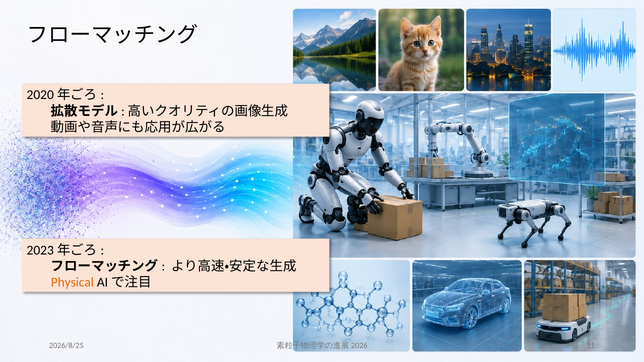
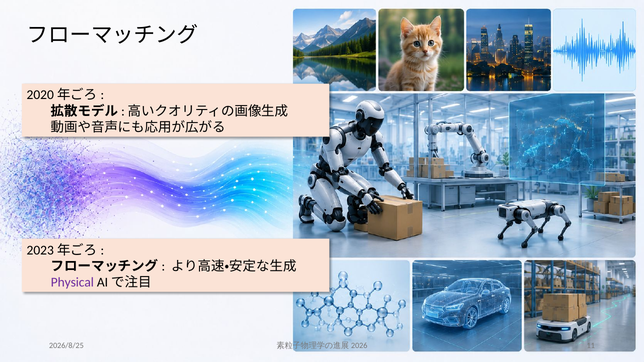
Physical colour: orange -> purple (72, 282)
